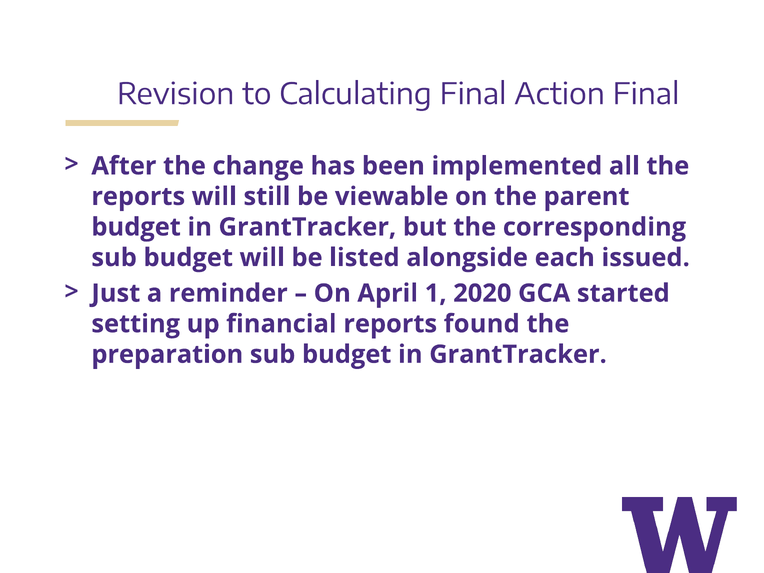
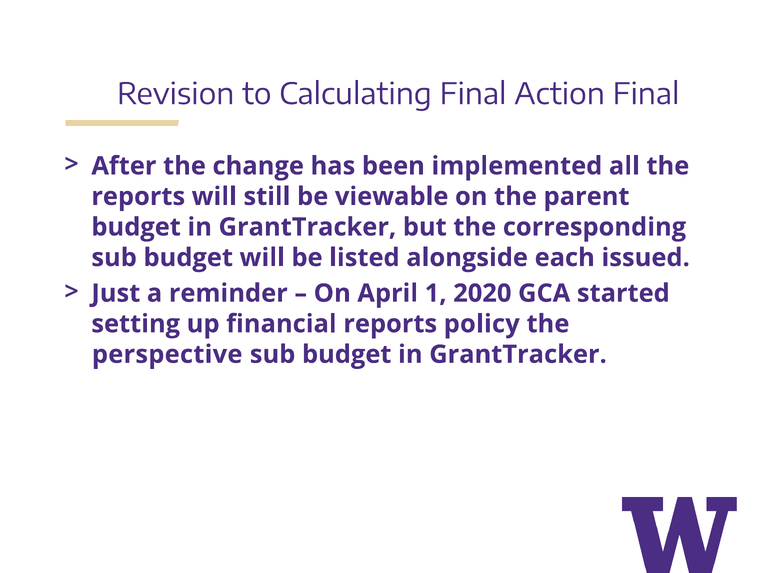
found: found -> policy (482, 324)
preparation: preparation -> perspective (167, 354)
